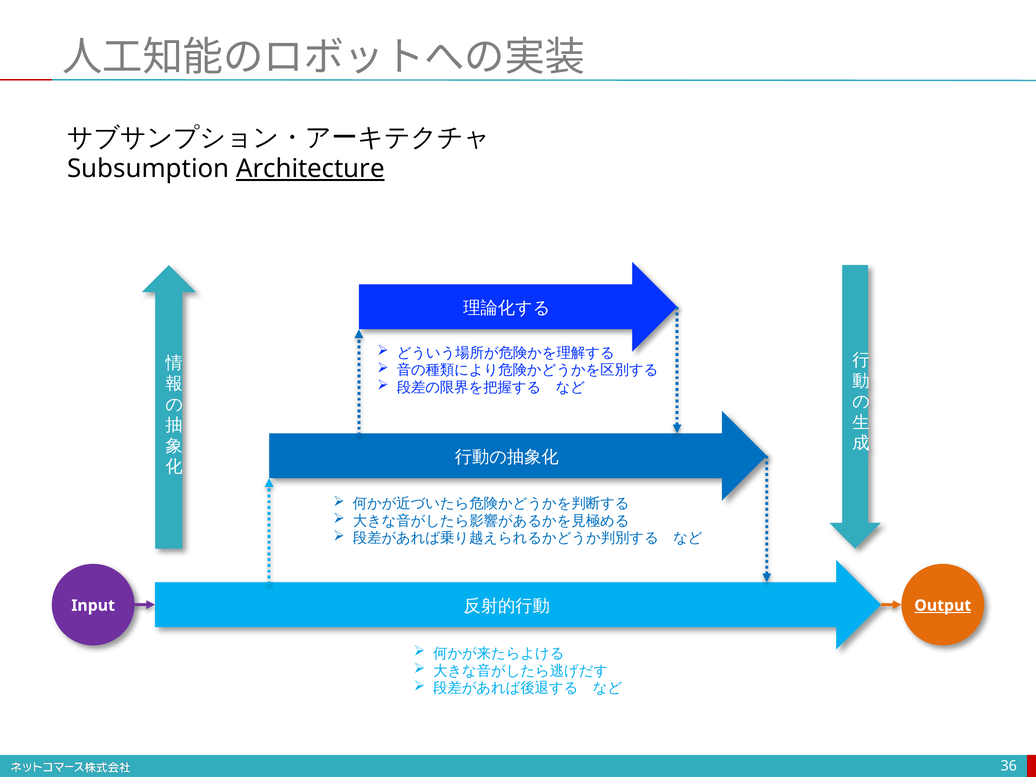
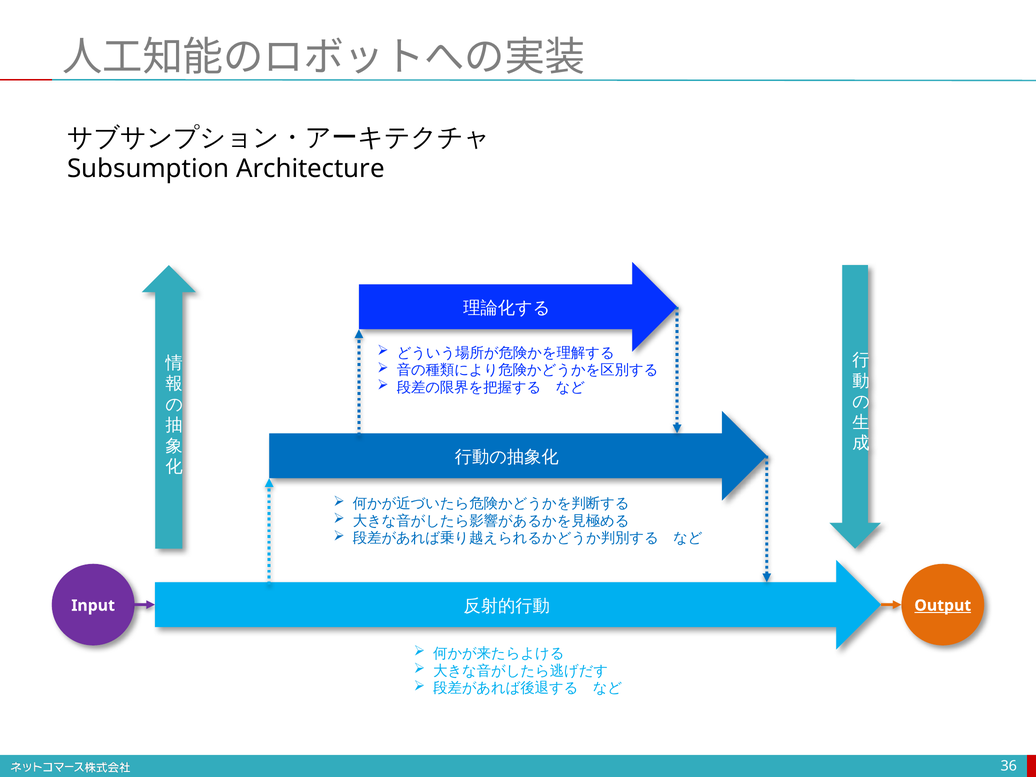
Architecture underline: present -> none (310, 169)
